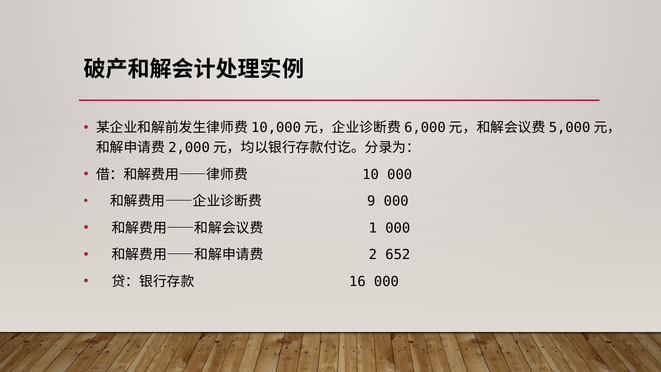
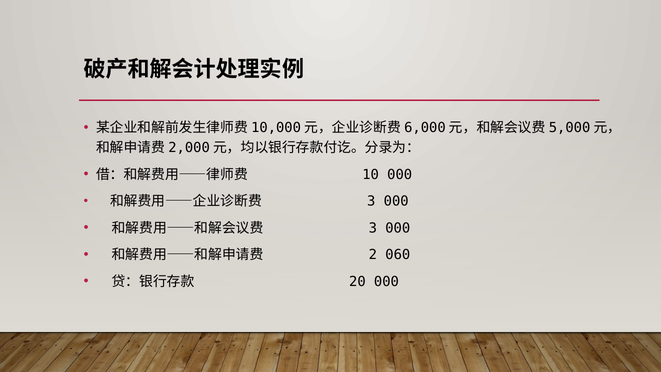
9: 9 -> 3 (371, 201)
1: 1 -> 3 (373, 228)
652: 652 -> 060 (398, 255)
16: 16 -> 20 (357, 281)
